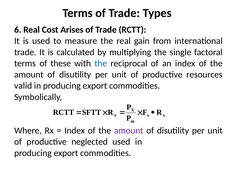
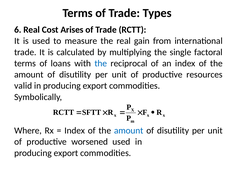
these: these -> loans (61, 63)
amount colour: purple -> blue (129, 130)
neglected: neglected -> worsened (90, 142)
